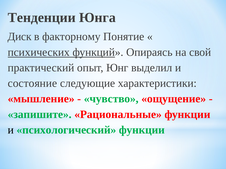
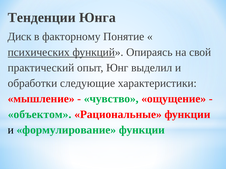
состояние: состояние -> обработки (33, 83)
запишите: запишите -> объектом (40, 115)
психологический: психологический -> формулирование (66, 130)
